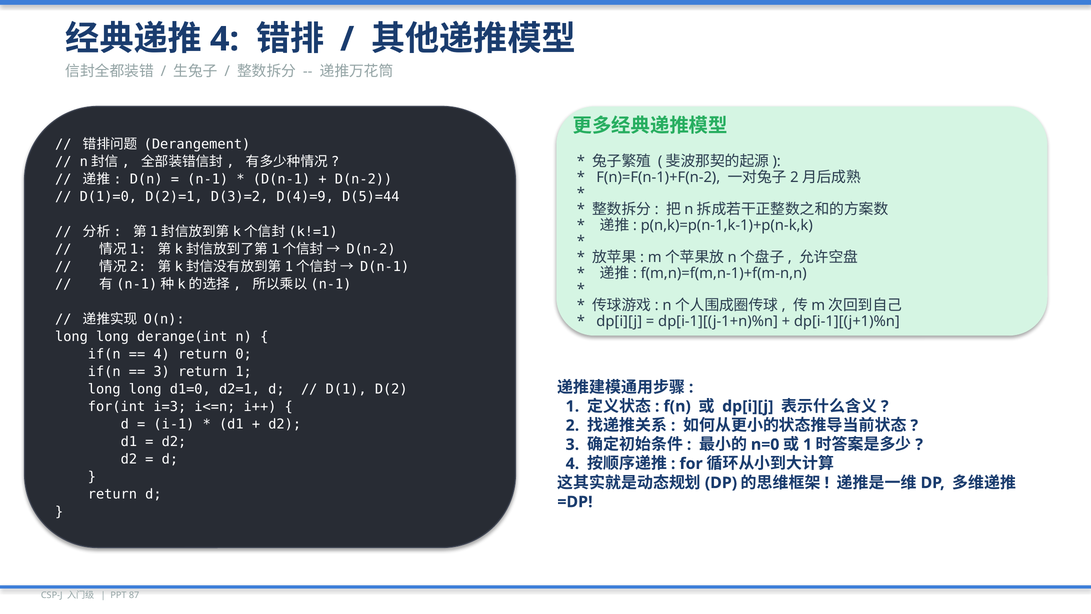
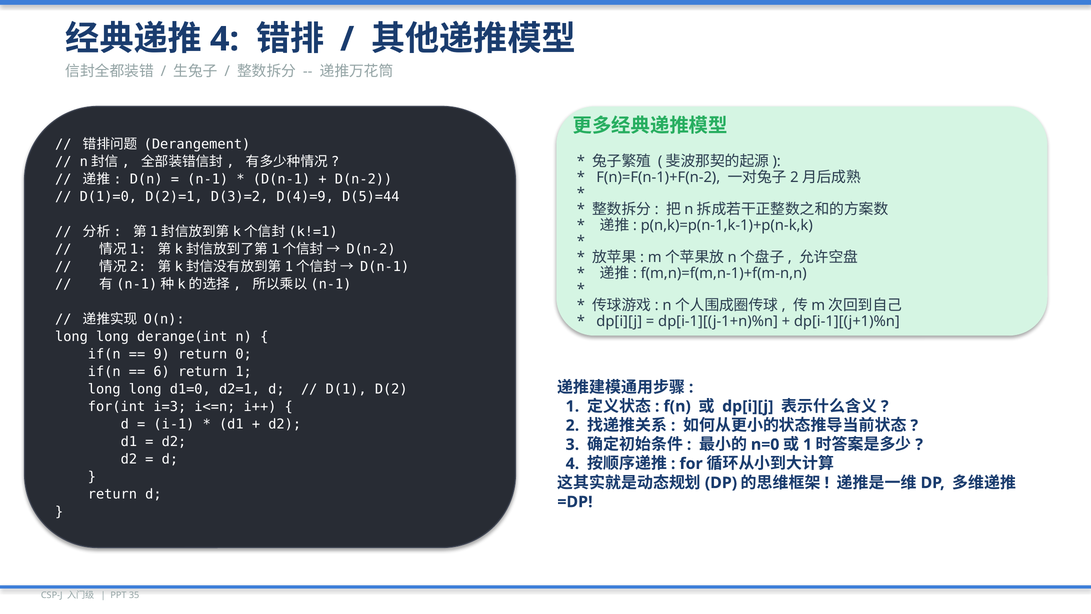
4: 4 -> 9 (162, 354)
3: 3 -> 6 (162, 371)
87: 87 -> 35 (134, 595)
